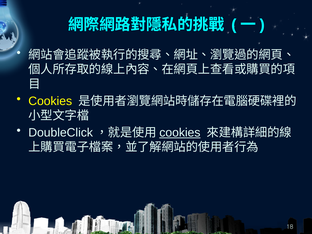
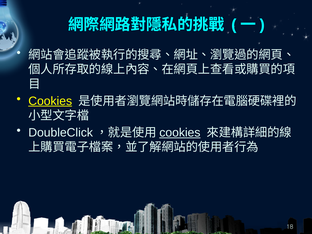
Cookies underline: none -> present (50, 101)
